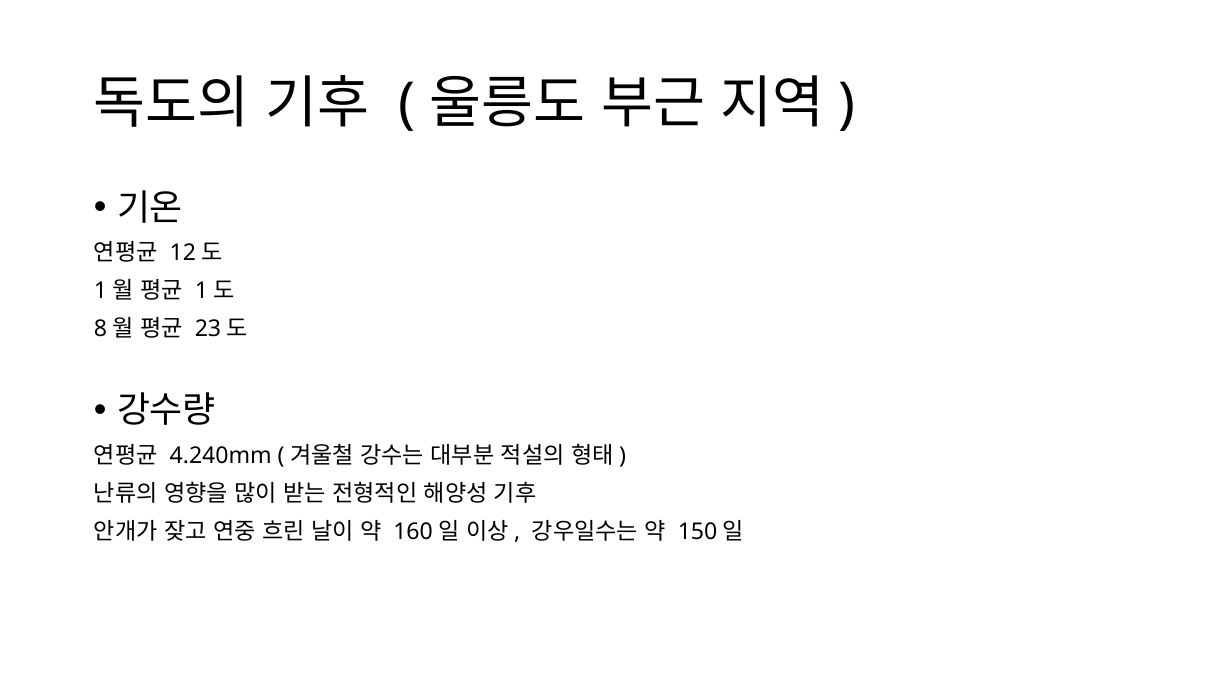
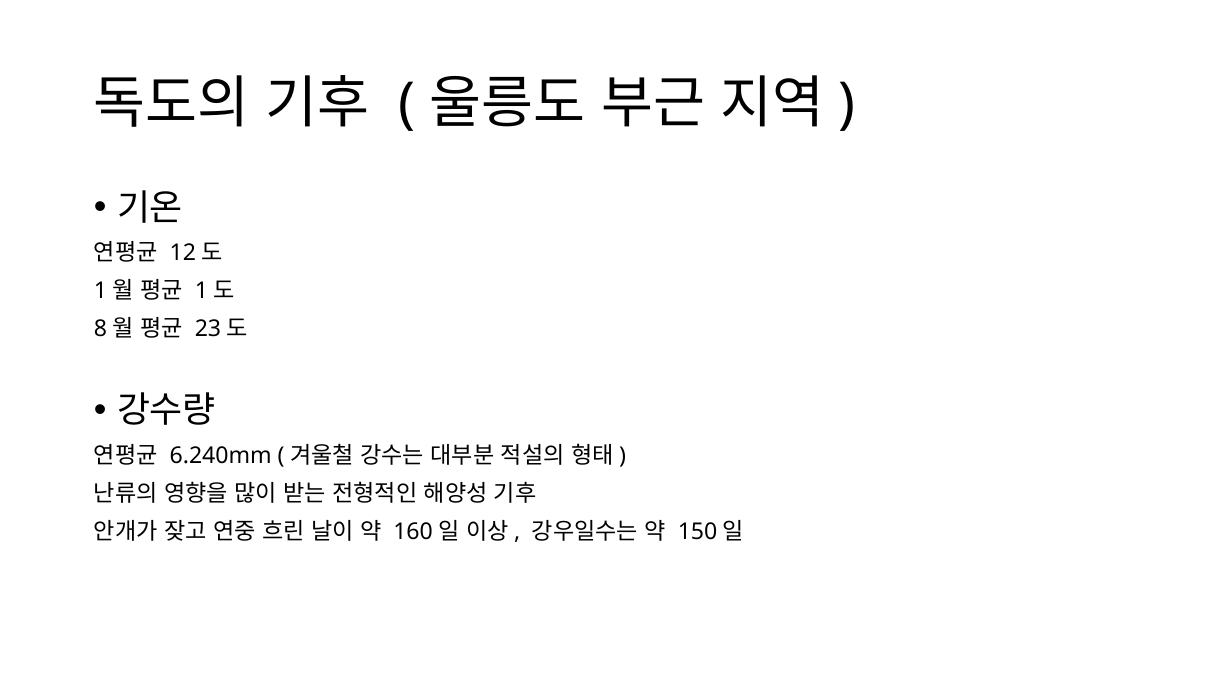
4.240mm: 4.240mm -> 6.240mm (221, 456)
